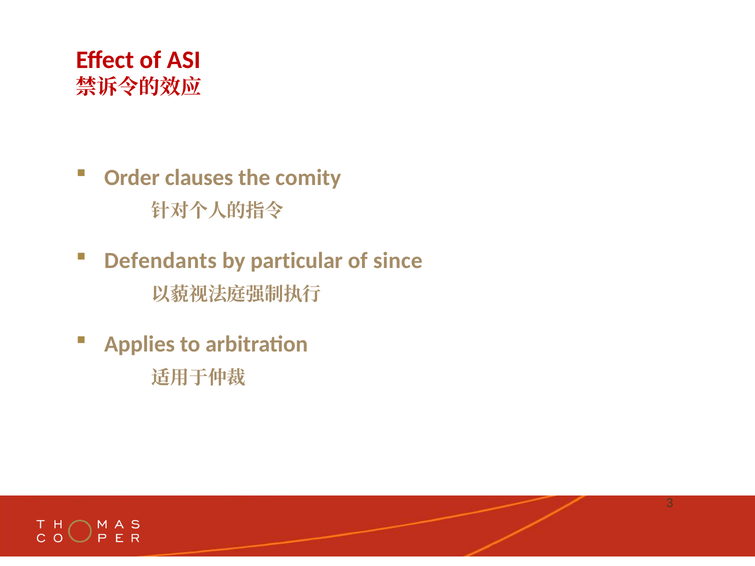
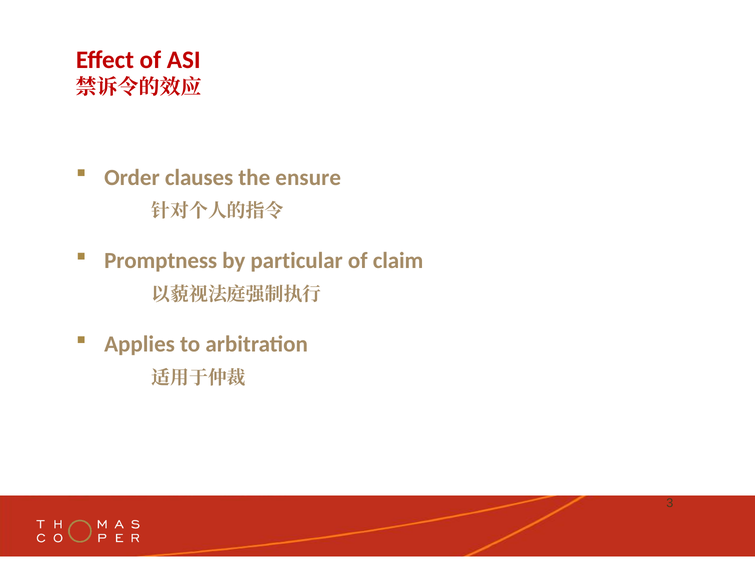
comity: comity -> ensure (308, 178)
Defendants: Defendants -> Promptness (161, 261)
since: since -> claim (398, 261)
